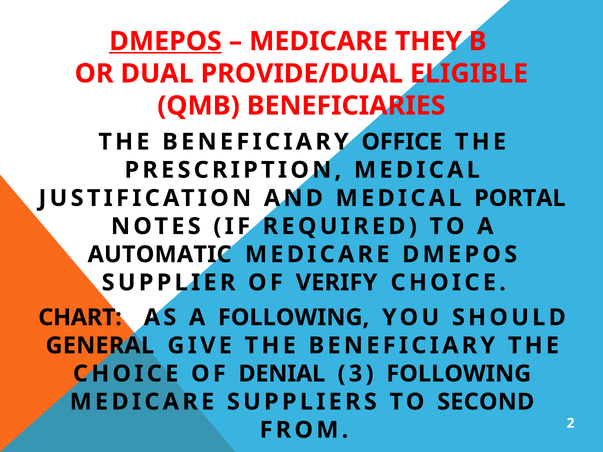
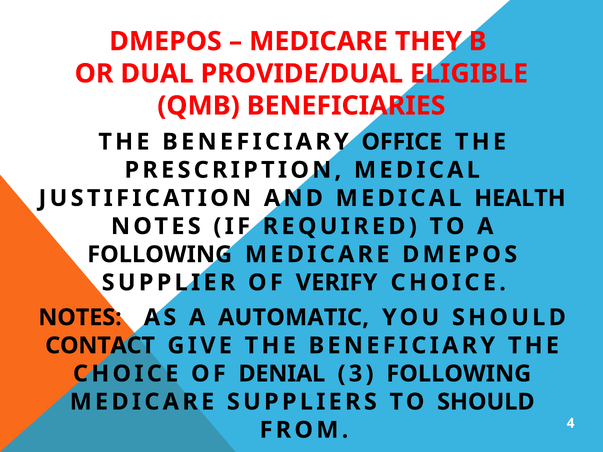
DMEPOS underline: present -> none (165, 41)
PORTAL: PORTAL -> HEALTH (520, 198)
AUTOMATIC: AUTOMATIC -> FOLLOWING (160, 255)
CHART: CHART -> NOTES (80, 318)
A FOLLOWING: FOLLOWING -> AUTOMATIC (294, 318)
GENERAL: GENERAL -> CONTACT (100, 346)
TO SECOND: SECOND -> SHOULD (486, 402)
2: 2 -> 4 (571, 423)
